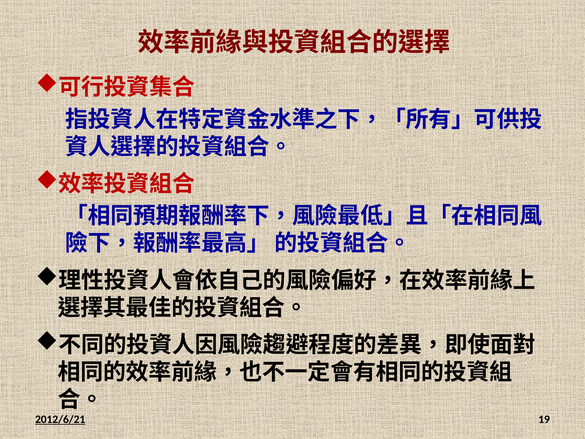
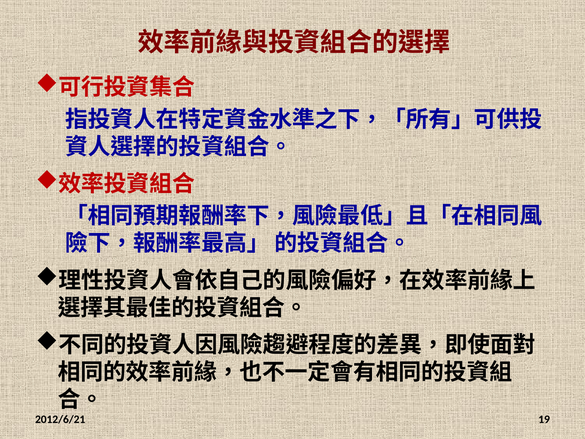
2012/6/21 underline: present -> none (60, 419)
